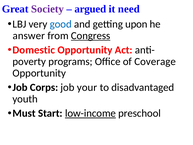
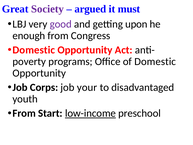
need: need -> must (129, 9)
good colour: blue -> purple (61, 24)
answer: answer -> enough (29, 36)
Congress underline: present -> none (91, 36)
of Coverage: Coverage -> Domestic (155, 61)
Must: Must -> From (24, 113)
